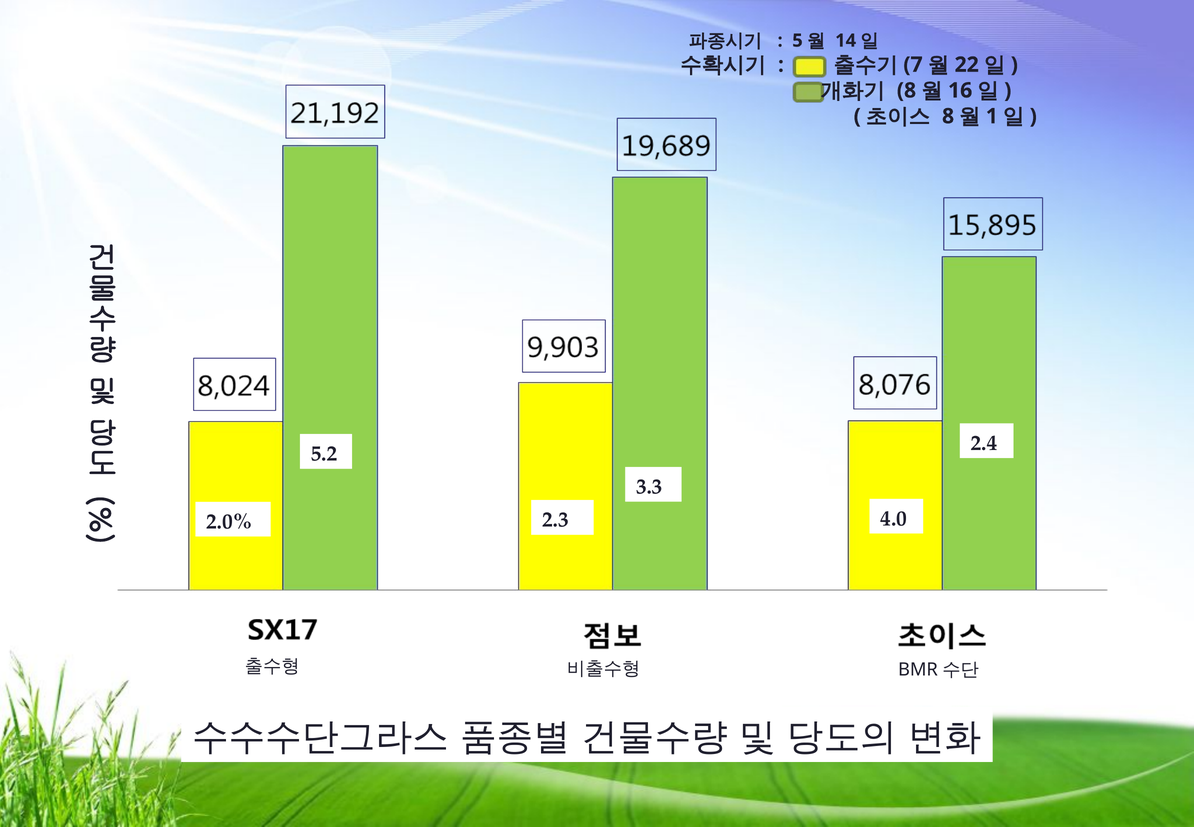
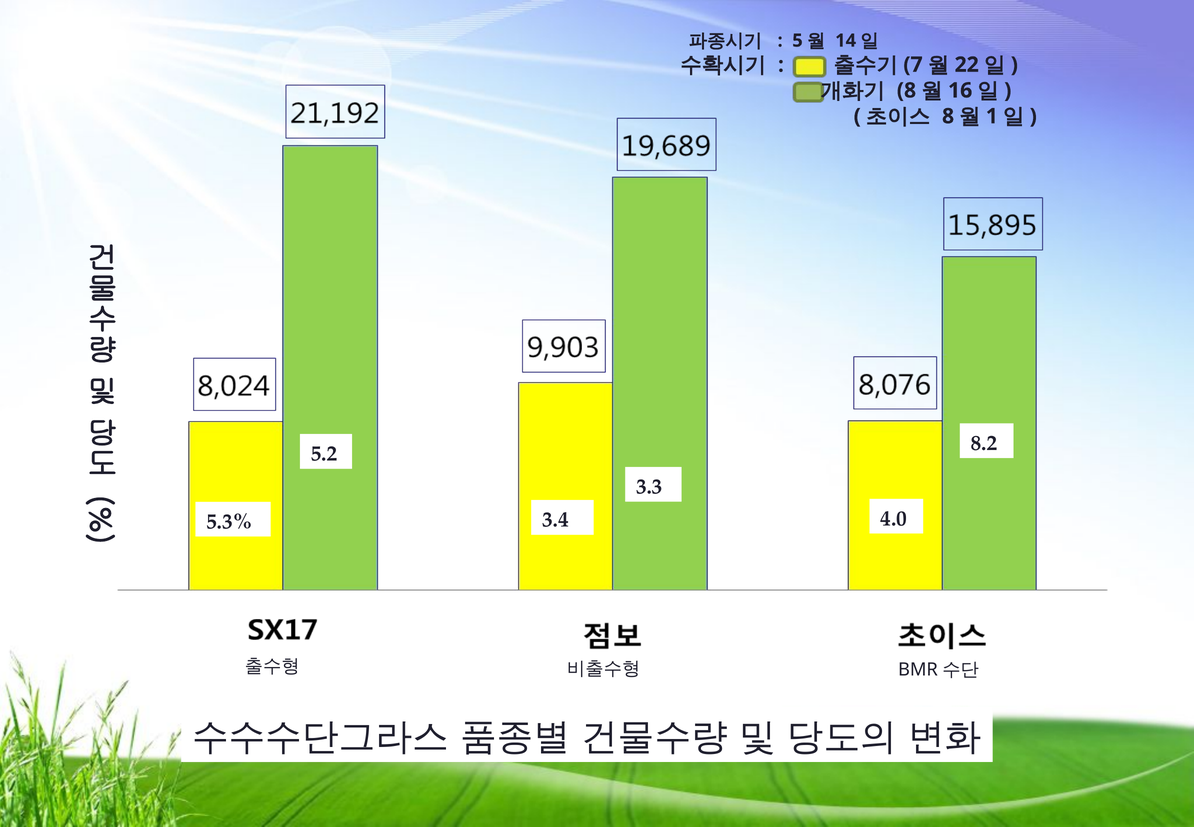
2.4: 2.4 -> 8.2 (984, 443)
2.3: 2.3 -> 3.4 (555, 520)
2.0%: 2.0% -> 5.3% (229, 521)
